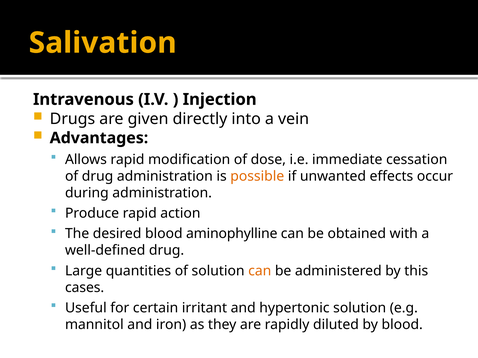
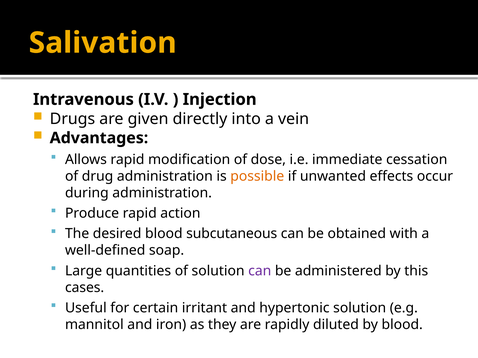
aminophylline: aminophylline -> subcutaneous (232, 234)
well-defined drug: drug -> soap (167, 251)
can colour: orange -> purple (260, 271)
